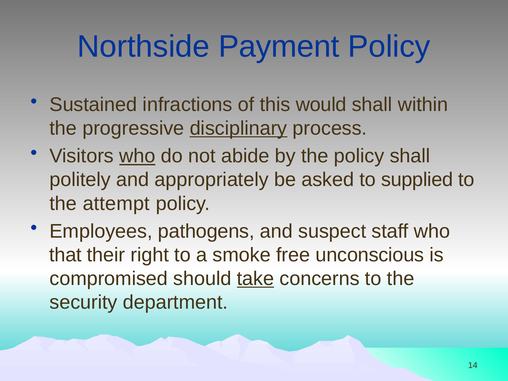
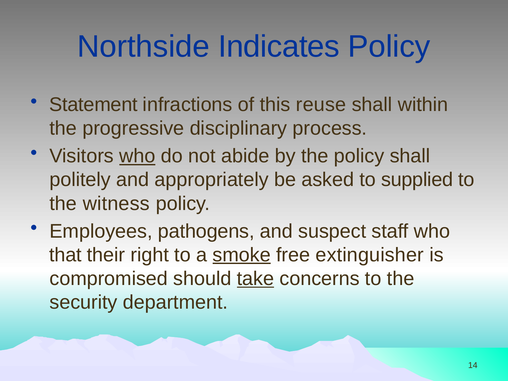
Payment: Payment -> Indicates (279, 47)
Sustained: Sustained -> Statement (93, 105)
would: would -> reuse (321, 105)
disciplinary underline: present -> none (238, 128)
attempt: attempt -> witness (116, 204)
smoke underline: none -> present (242, 255)
unconscious: unconscious -> extinguisher (370, 255)
